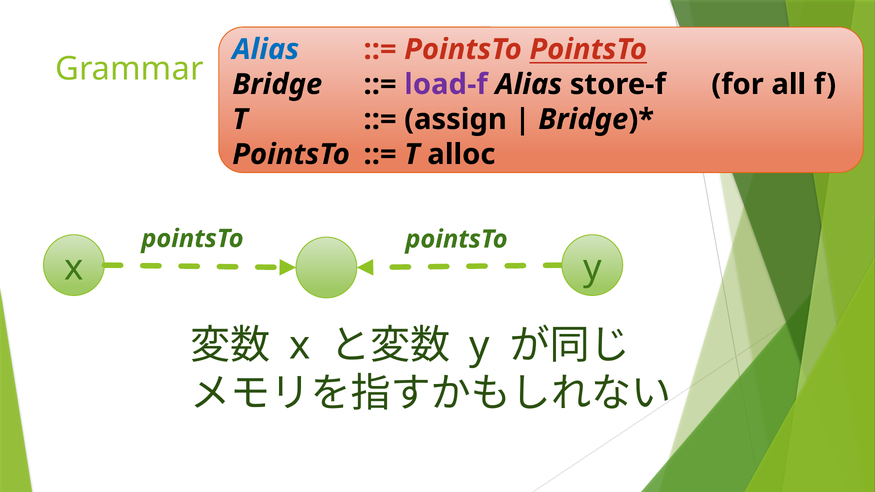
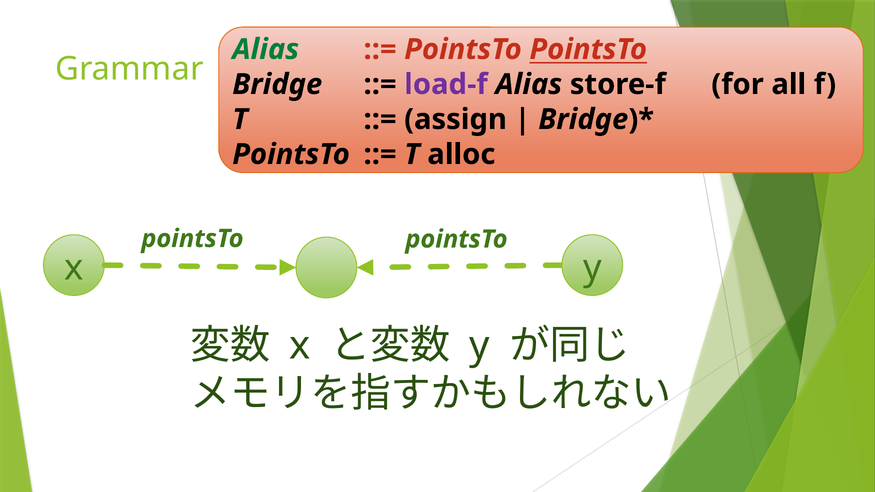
Alias colour: blue -> green (266, 49)
